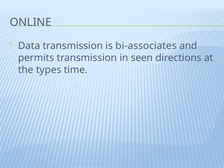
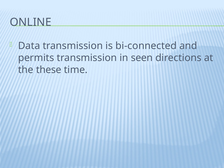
bi-associates: bi-associates -> bi-connected (146, 46)
types: types -> these (49, 70)
